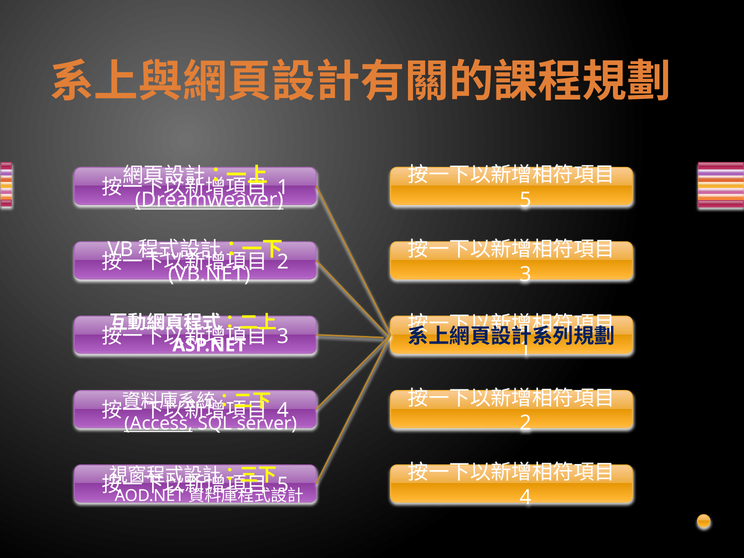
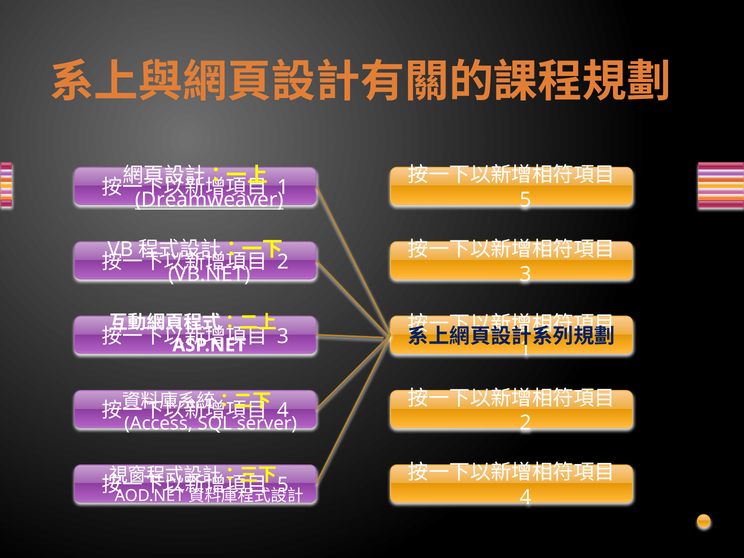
Access underline: present -> none (158, 423)
